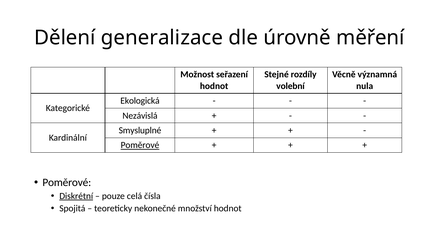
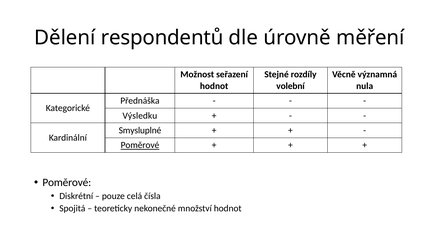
generalizace: generalizace -> respondentů (162, 38)
Ekologická: Ekologická -> Přednáška (140, 101)
Nezávislá: Nezávislá -> Výsledku (140, 116)
Diskrétní underline: present -> none (76, 196)
